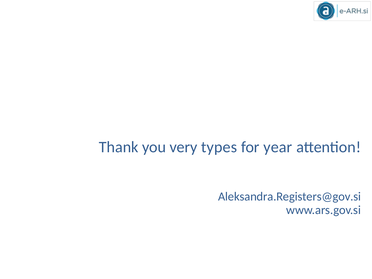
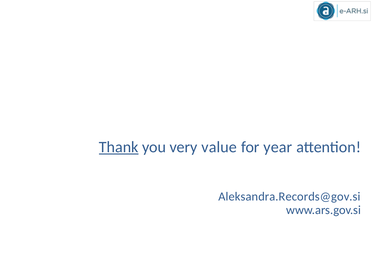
Thank underline: none -> present (119, 147)
types: types -> value (219, 147)
Aleksandra.Registers@gov.si: Aleksandra.Registers@gov.si -> Aleksandra.Records@gov.si (289, 197)
